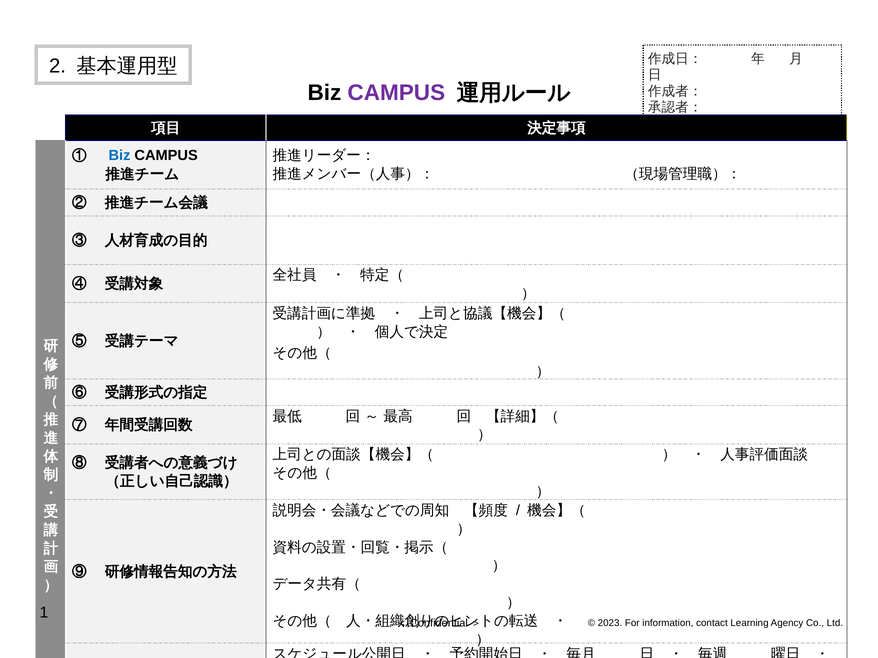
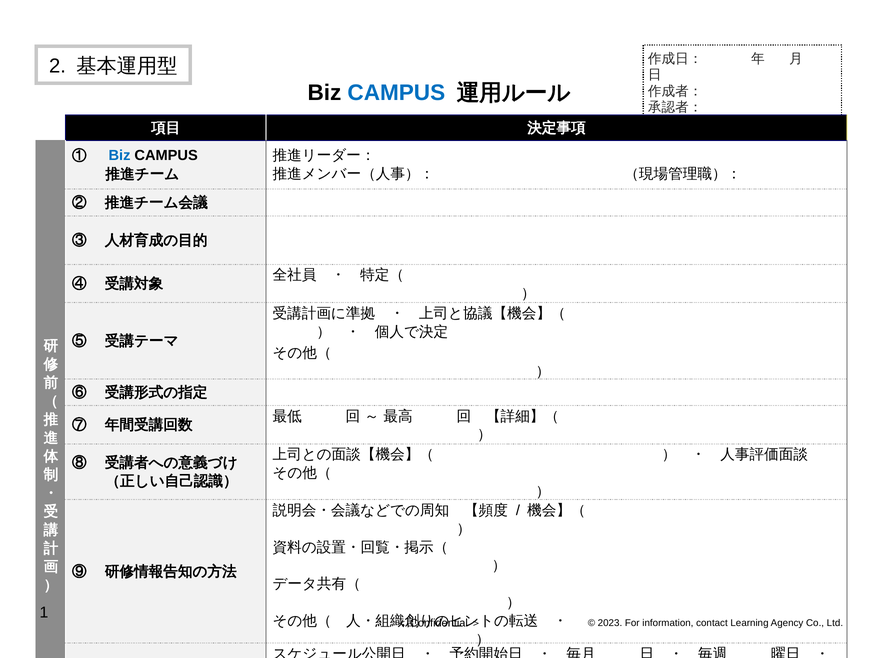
CAMPUS colour: purple -> blue (396, 93)
